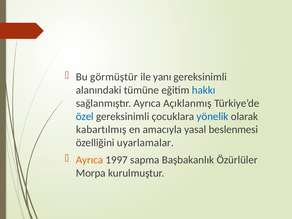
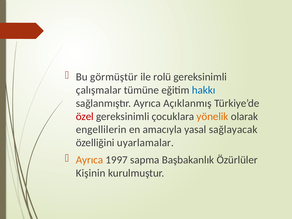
yanı: yanı -> rolü (162, 77)
alanındaki: alanındaki -> çalışmalar (99, 90)
özel colour: blue -> red (85, 116)
yönelik colour: blue -> orange (212, 116)
kabartılmış: kabartılmış -> engellilerin (101, 130)
beslenmesi: beslenmesi -> sağlayacak (233, 130)
Morpa: Morpa -> Kişinin (91, 173)
